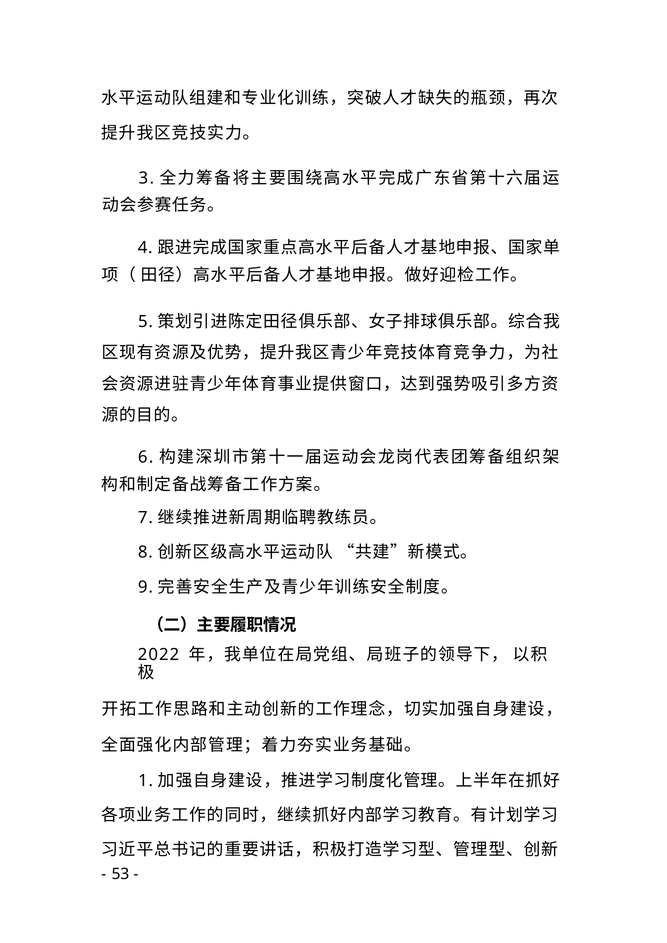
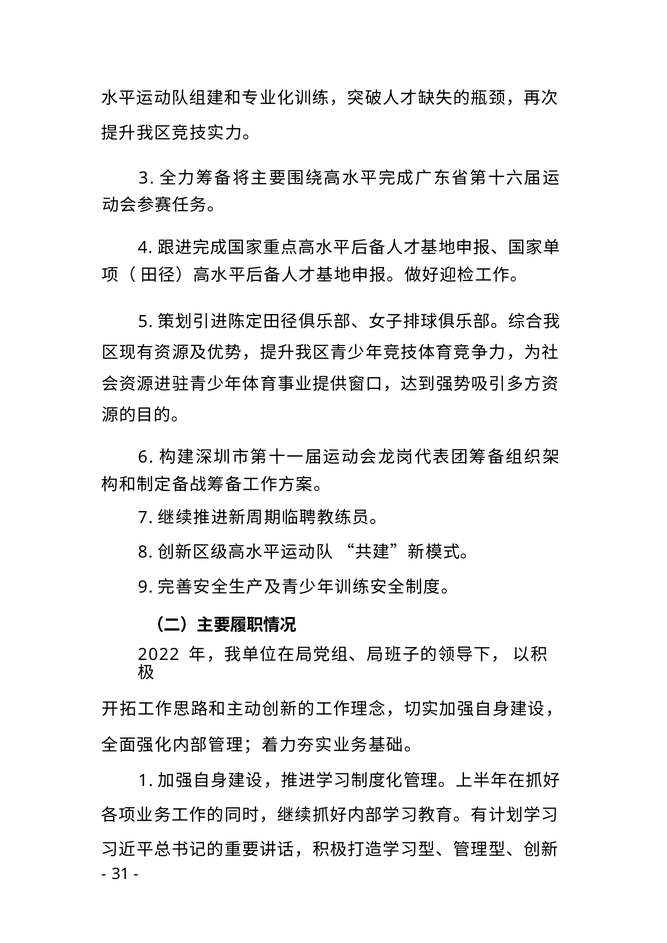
53: 53 -> 31 (120, 875)
